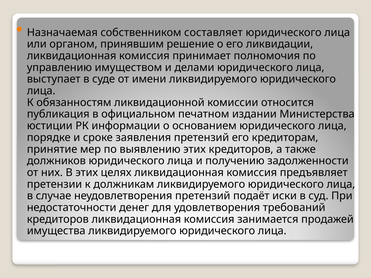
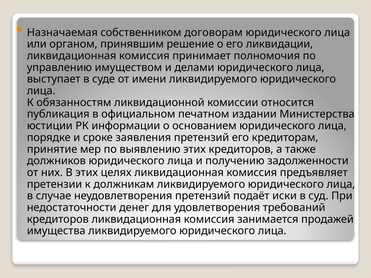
составляет: составляет -> договорам (213, 32)
